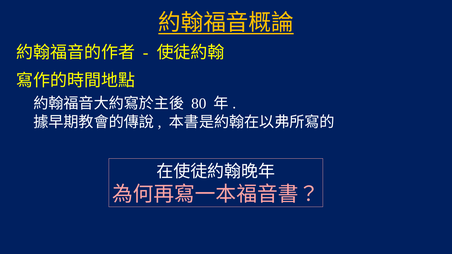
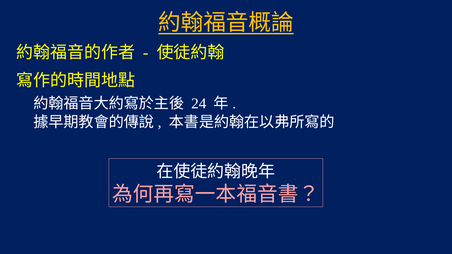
80: 80 -> 24 (199, 104)
